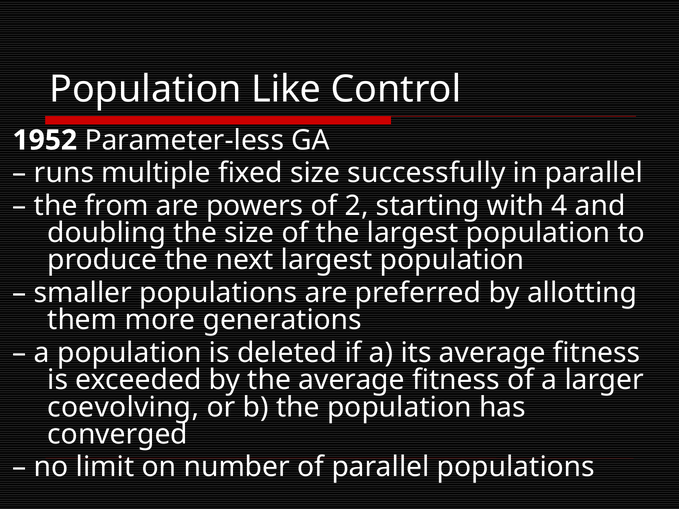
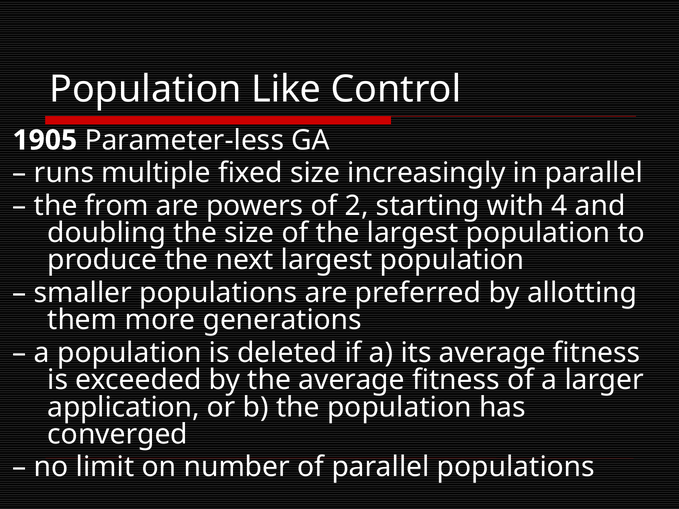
1952: 1952 -> 1905 (45, 140)
successfully: successfully -> increasingly (427, 173)
coevolving: coevolving -> application (123, 407)
